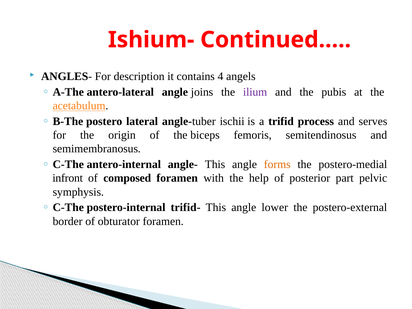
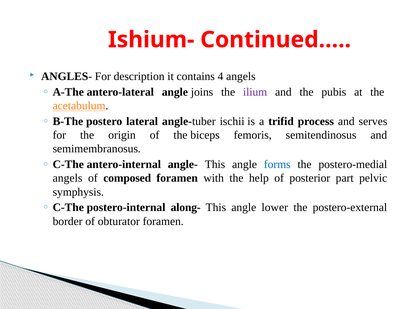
forms colour: orange -> blue (277, 164)
infront: infront -> angels (68, 178)
trifid-: trifid- -> along- (186, 207)
